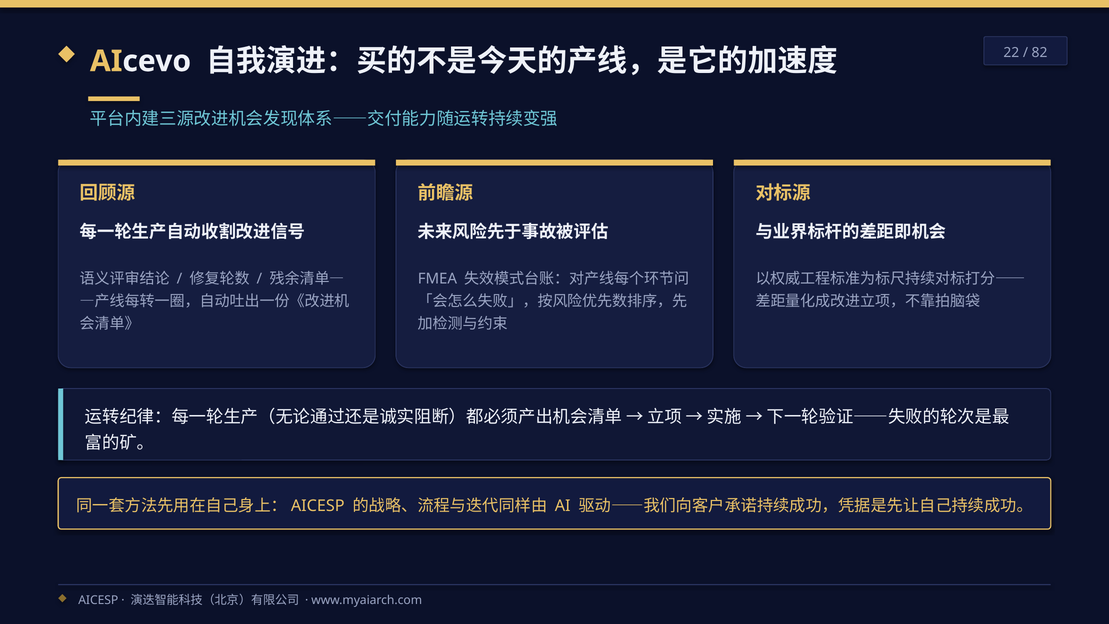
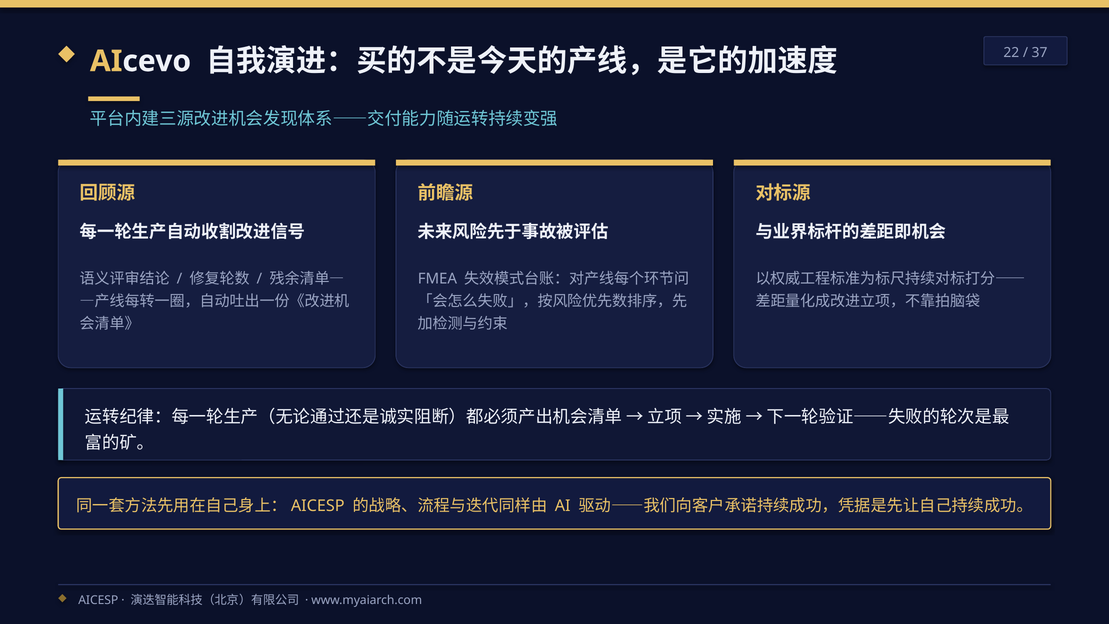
82: 82 -> 37 (1040, 53)
